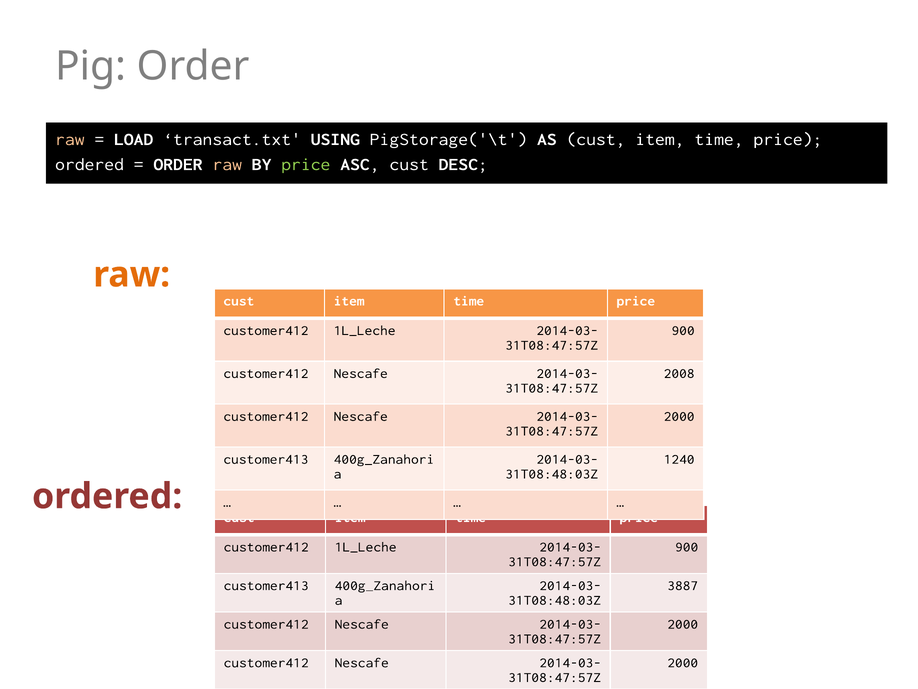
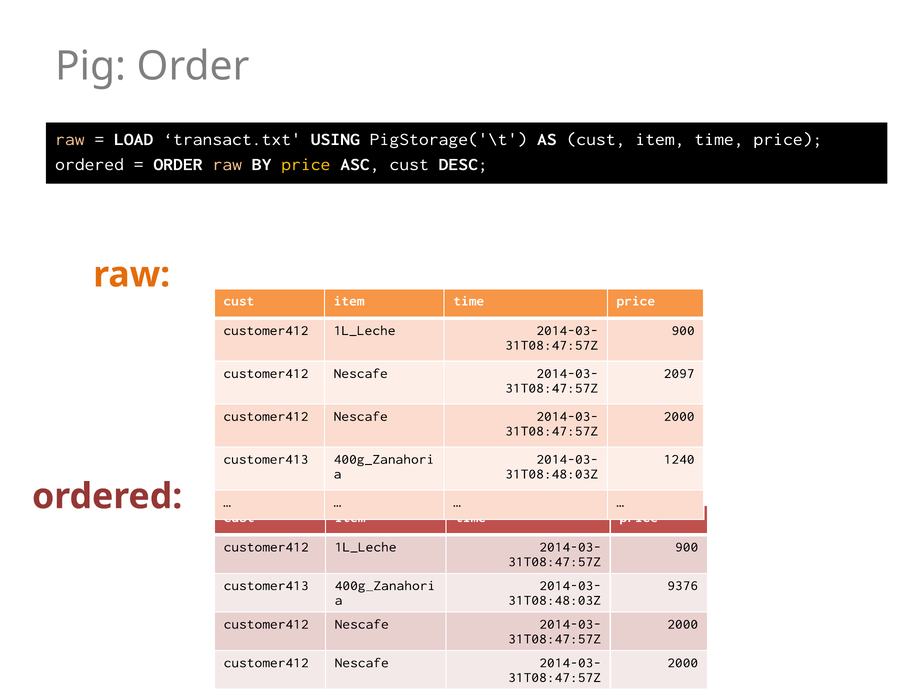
price colour: light green -> yellow (306, 164)
2008: 2008 -> 2097 (679, 373)
3887: 3887 -> 9376 (683, 585)
